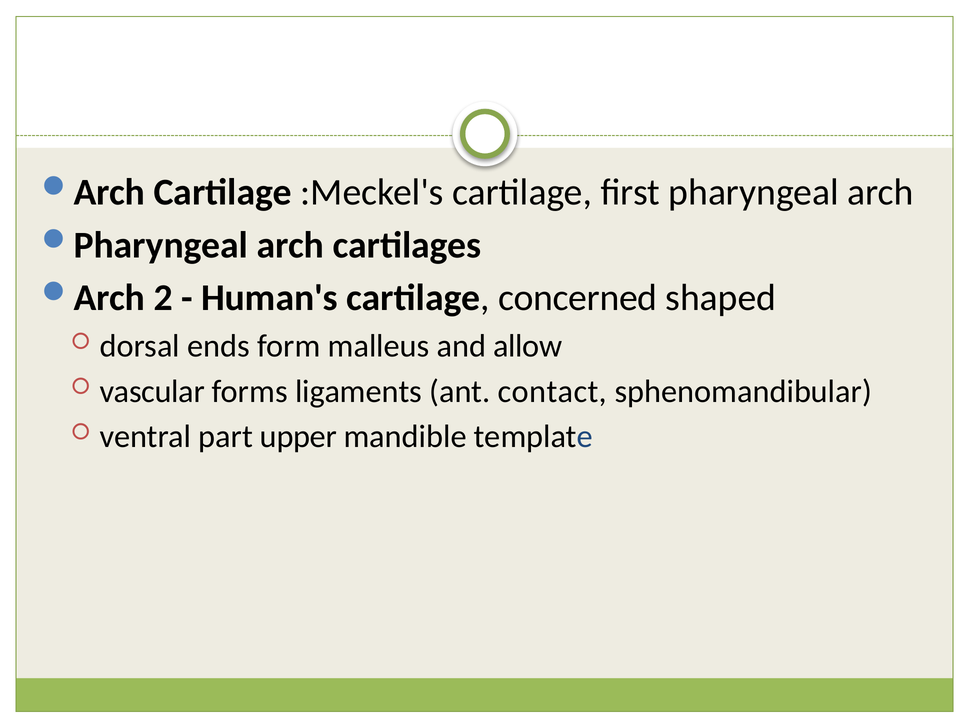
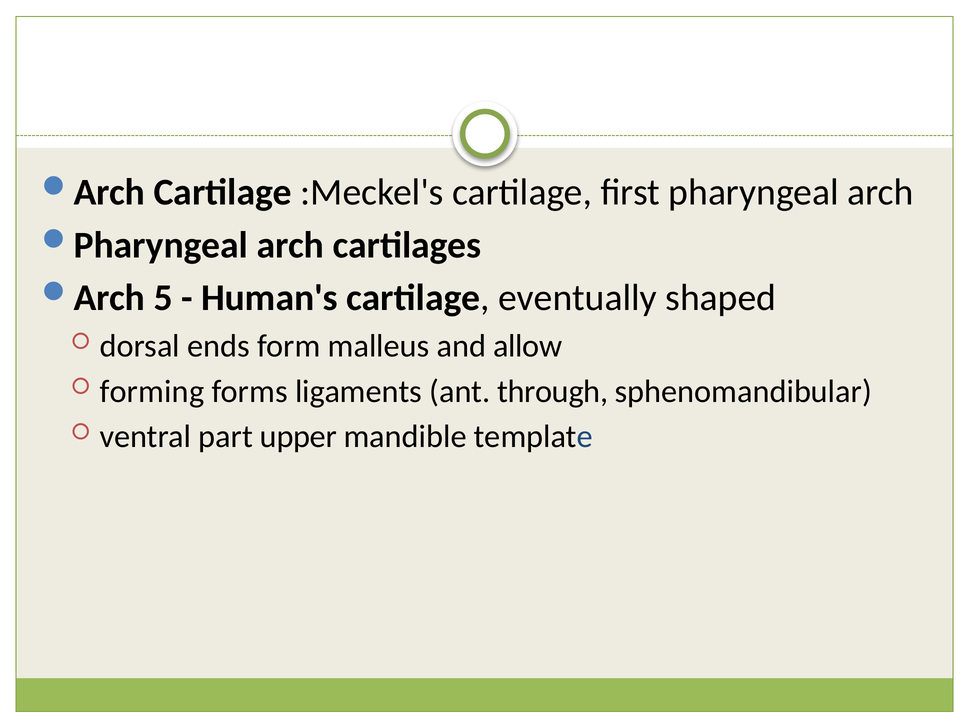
2: 2 -> 5 (163, 298)
concerned: concerned -> eventually (578, 298)
vascular: vascular -> forming (152, 391)
contact: contact -> through (553, 391)
